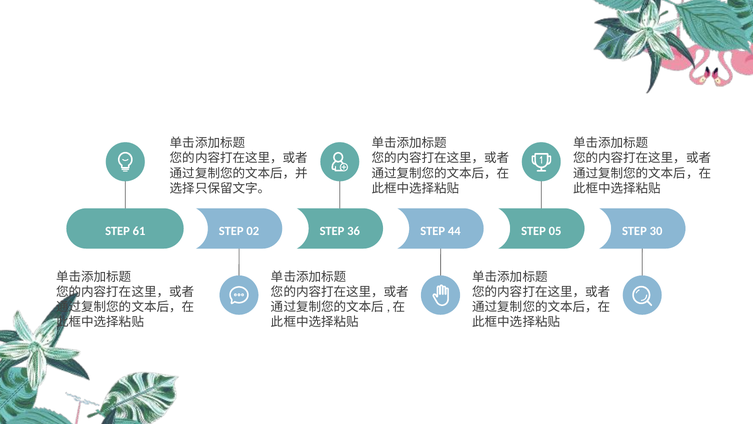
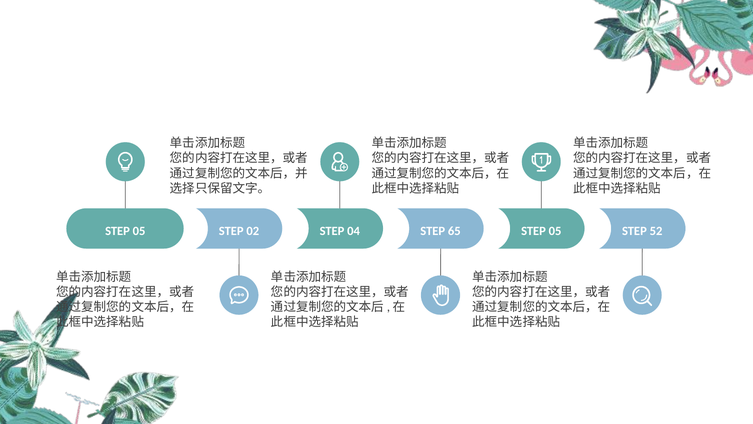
61: 61 -> 05 (139, 231)
36: 36 -> 04 (354, 231)
44: 44 -> 65 (454, 231)
30: 30 -> 52 (656, 231)
